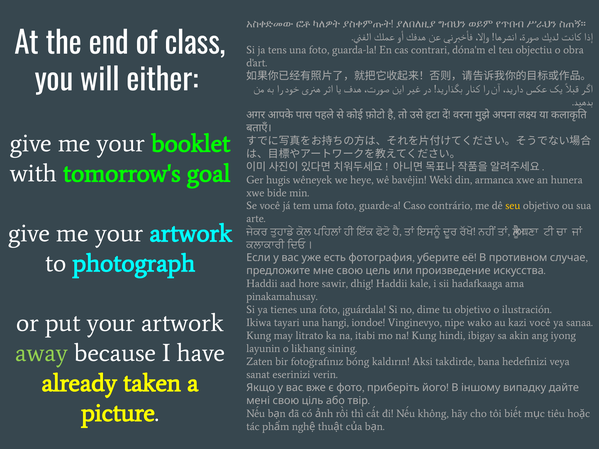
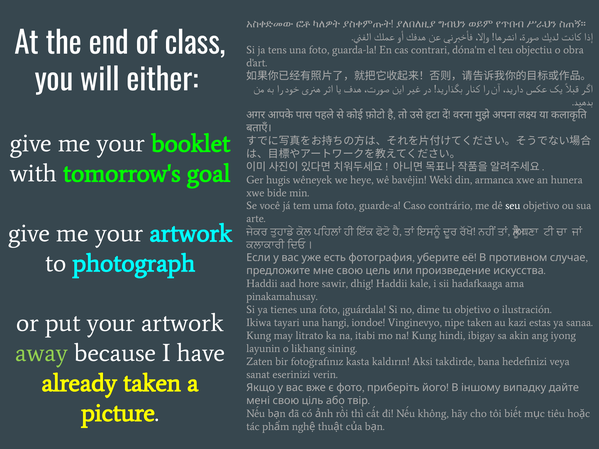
seu colour: yellow -> white (513, 206)
nipe wako: wako -> taken (480, 323)
kazi você: você -> estas (540, 323)
bóng: bóng -> kasta (358, 362)
